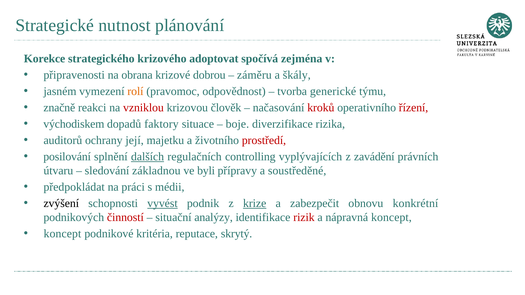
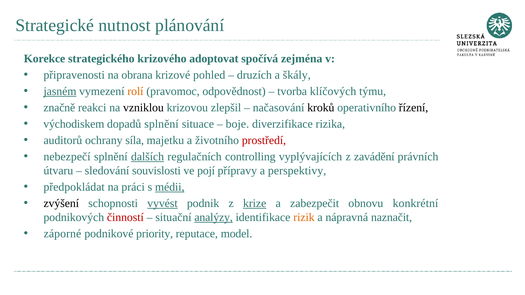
dobrou: dobrou -> pohled (209, 75)
záměru: záměru -> druzích (254, 75)
jasném underline: none -> present (60, 92)
generické: generické -> klíčových (333, 92)
vzniklou colour: red -> black (143, 108)
člověk: člověk -> zlepšil (226, 108)
kroků colour: red -> black (321, 108)
řízení colour: red -> black (414, 108)
dopadů faktory: faktory -> splnění (161, 124)
její: její -> síla (135, 140)
posilování: posilování -> nebezpečí (67, 157)
základnou: základnou -> souvislosti (156, 171)
byli: byli -> pojí (206, 171)
soustředěné: soustředěné -> perspektivy (297, 171)
médii underline: none -> present (170, 187)
analýzy underline: none -> present (214, 217)
rizik colour: red -> orange (304, 217)
nápravná koncept: koncept -> naznačit (392, 217)
koncept: koncept -> záporné (62, 234)
kritéria: kritéria -> priority (155, 234)
skrytý: skrytý -> model (237, 234)
